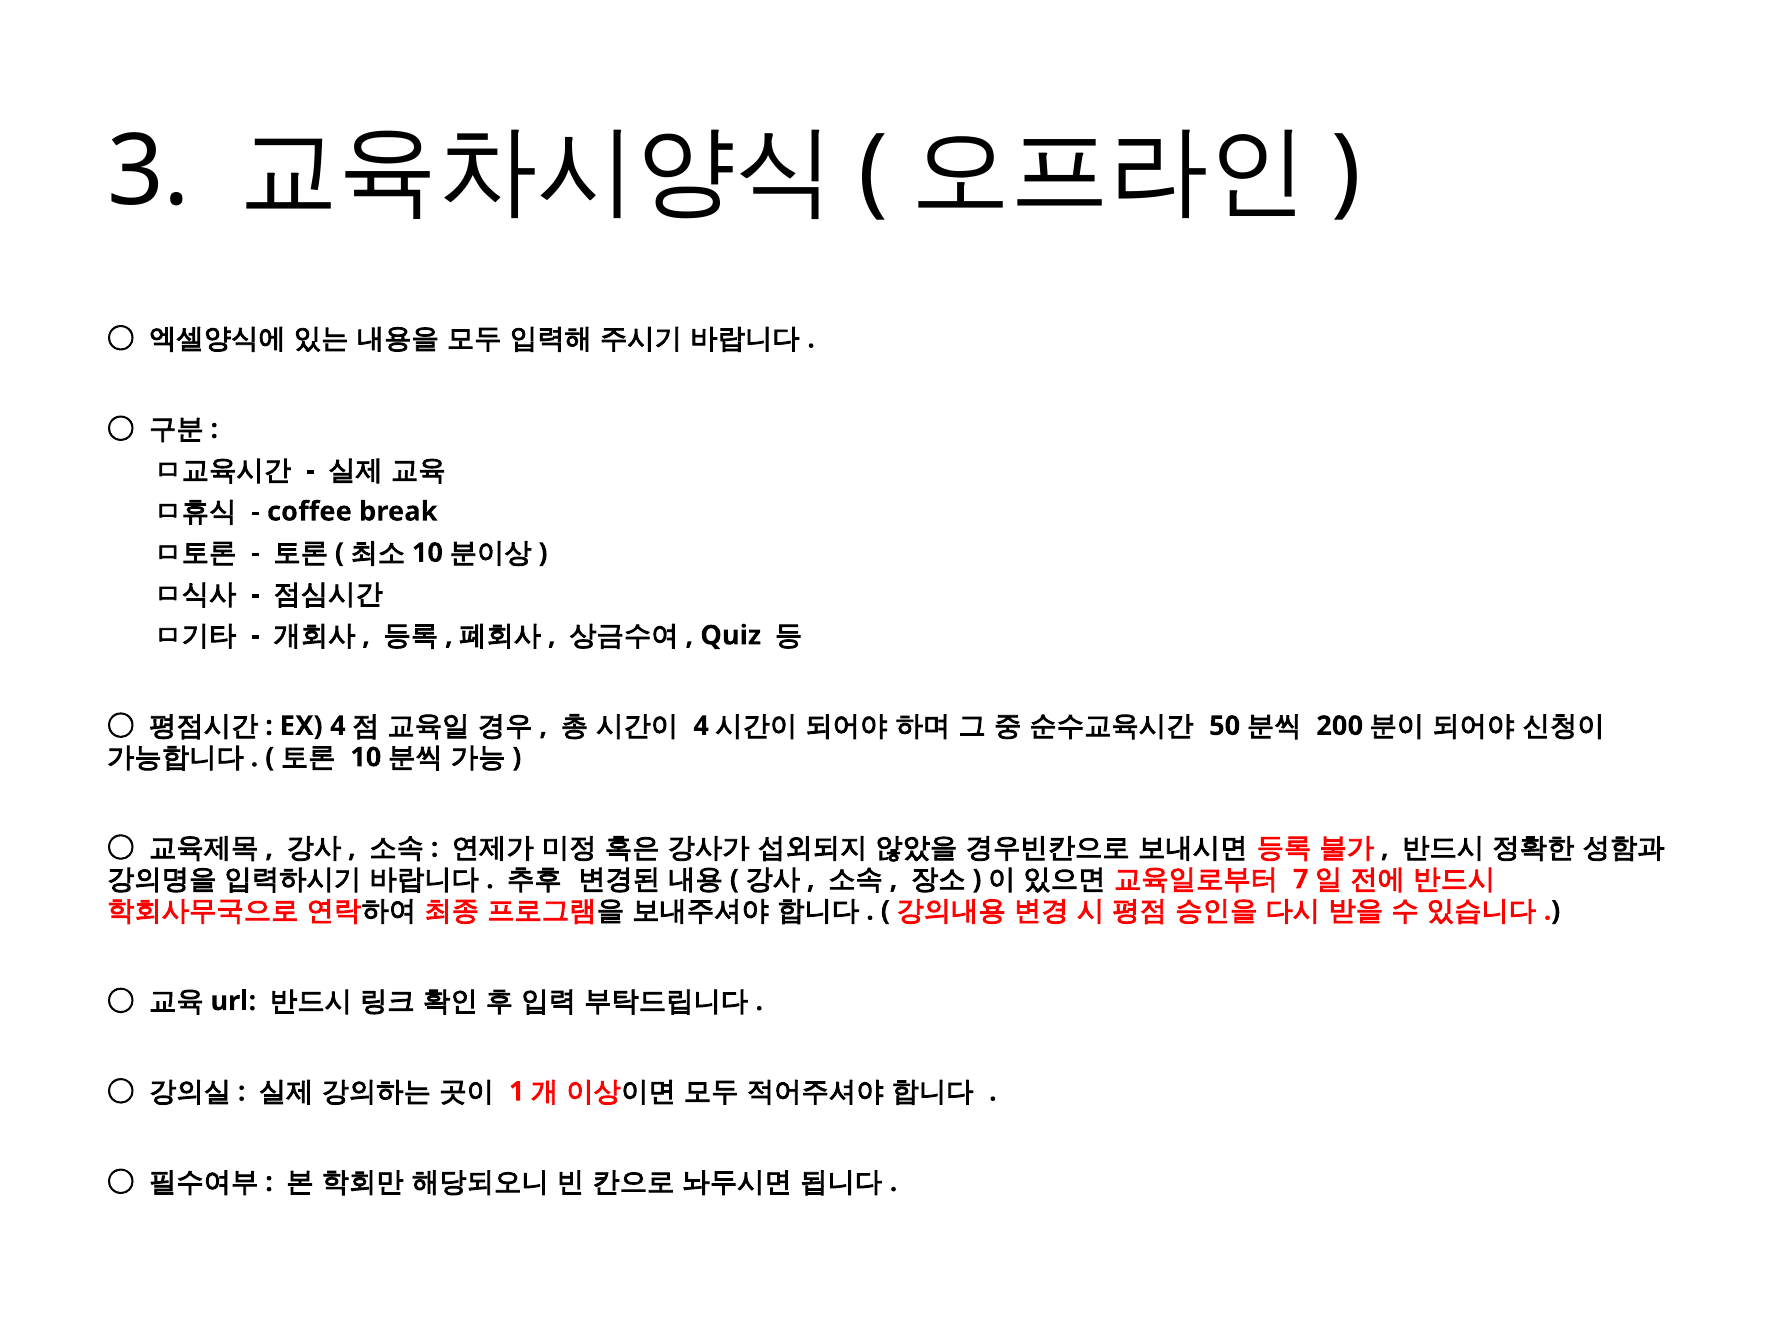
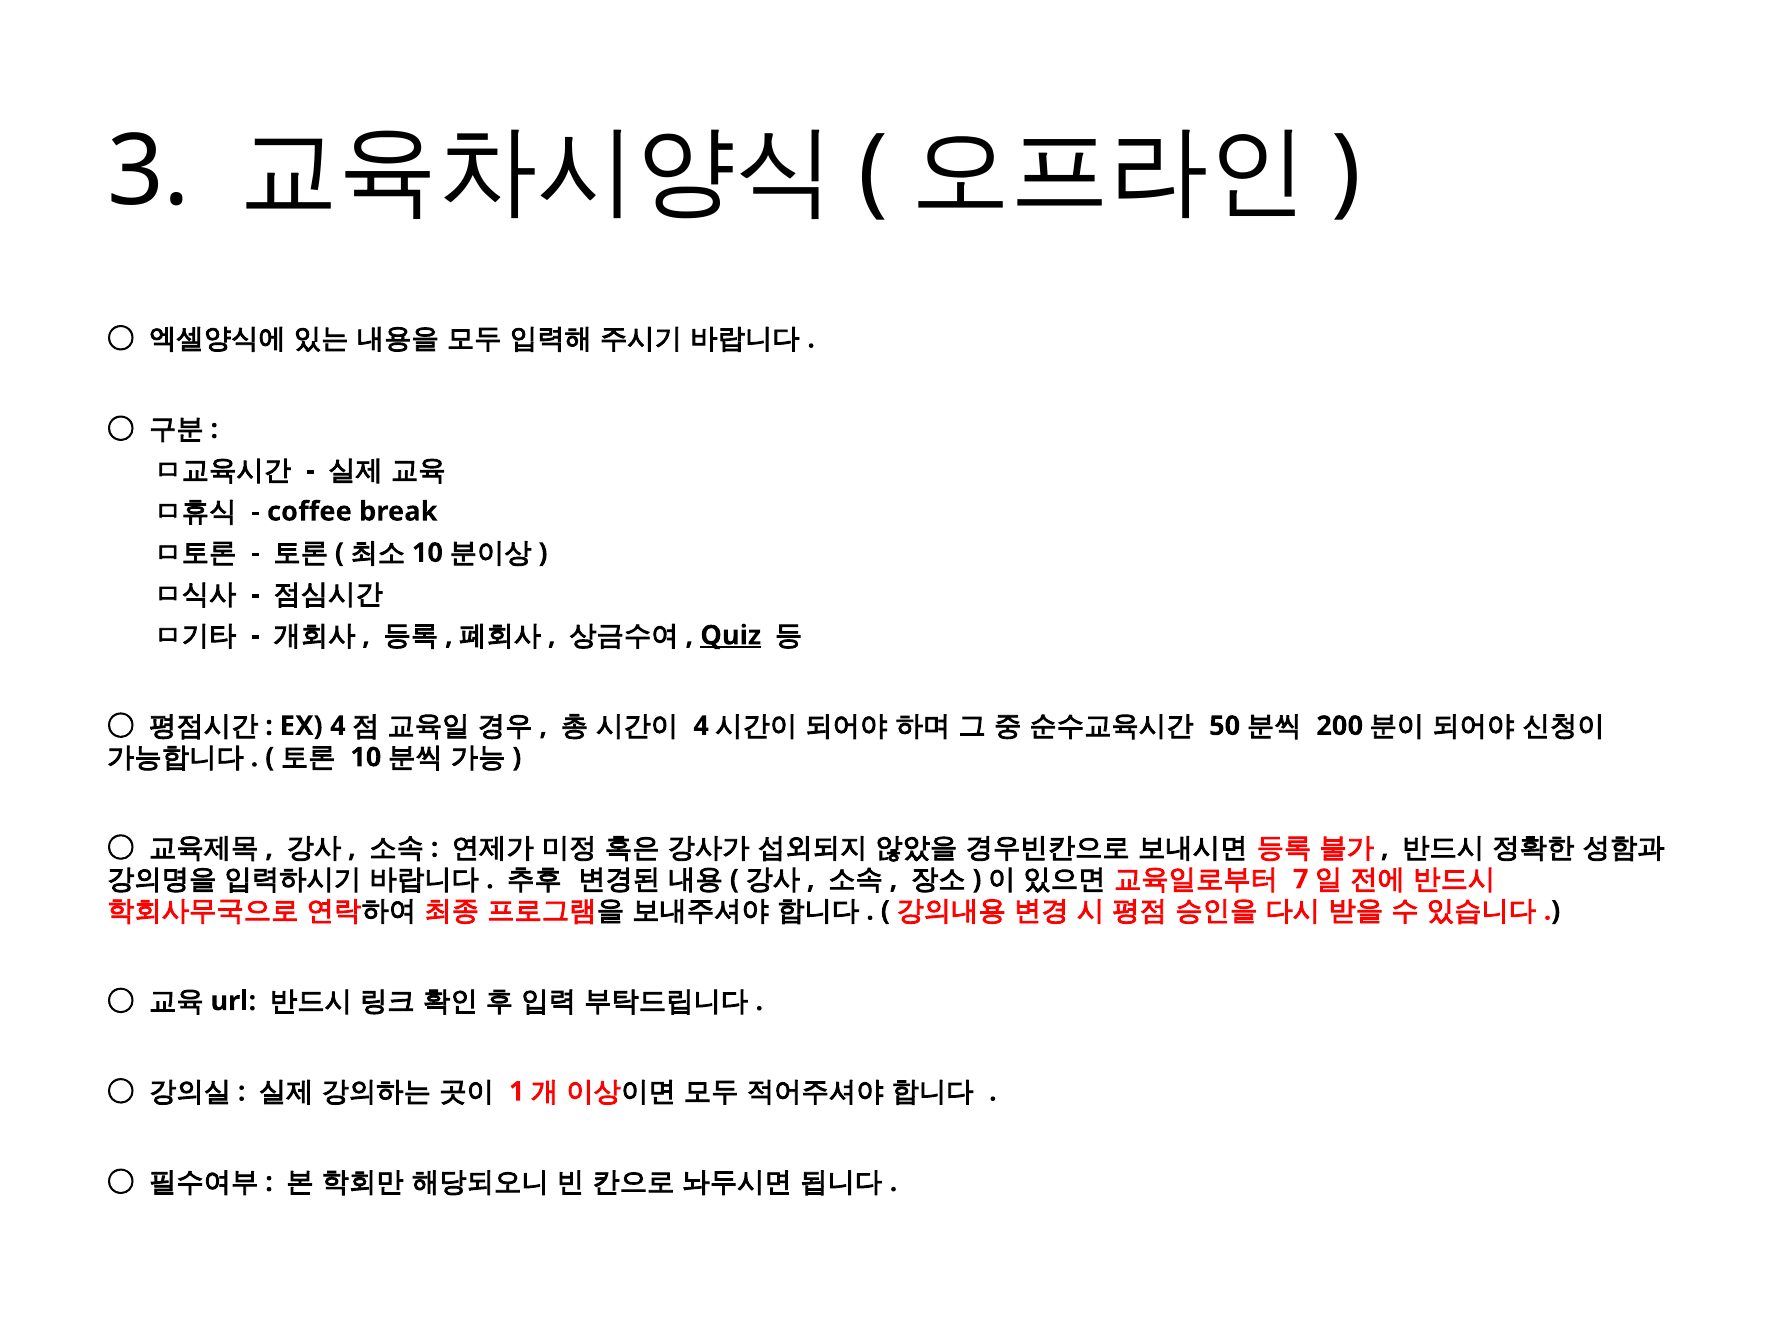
Quiz underline: none -> present (731, 635)
